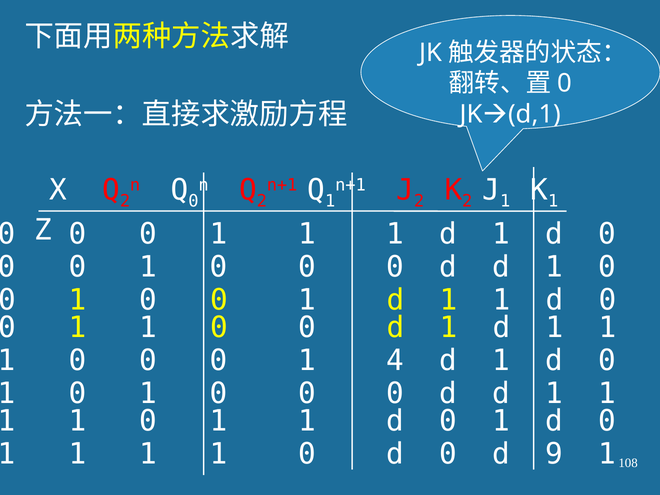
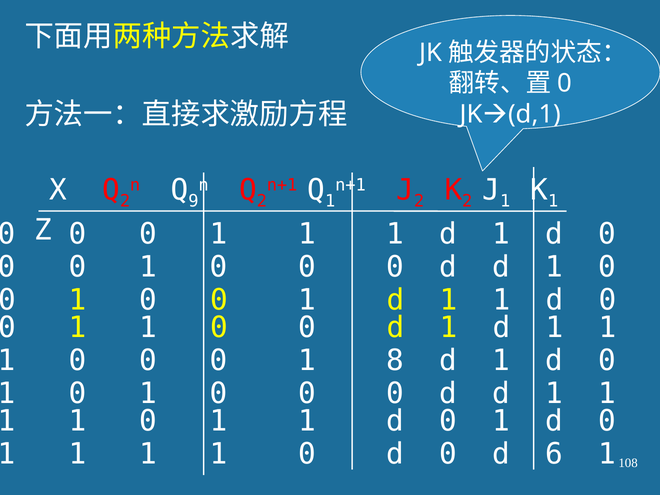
0: 0 -> 9 (193, 201)
4: 4 -> 8 (395, 360)
9: 9 -> 6 (554, 454)
